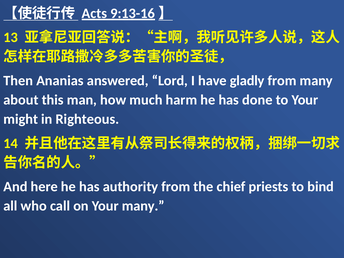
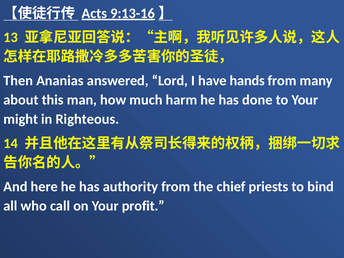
gladly: gladly -> hands (247, 81)
Your many: many -> profit (143, 206)
